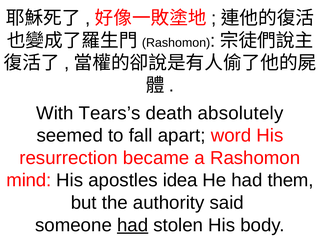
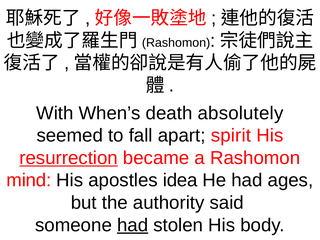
Tears’s: Tears’s -> When’s (110, 113)
word: word -> spirit (231, 136)
resurrection underline: none -> present (69, 158)
them: them -> ages (290, 180)
